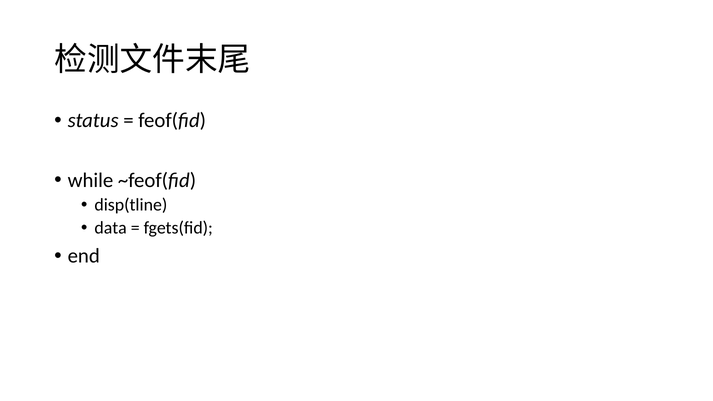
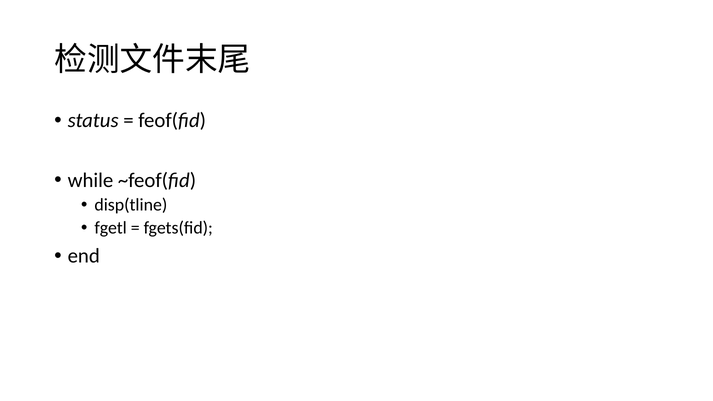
data: data -> fgetl (111, 228)
